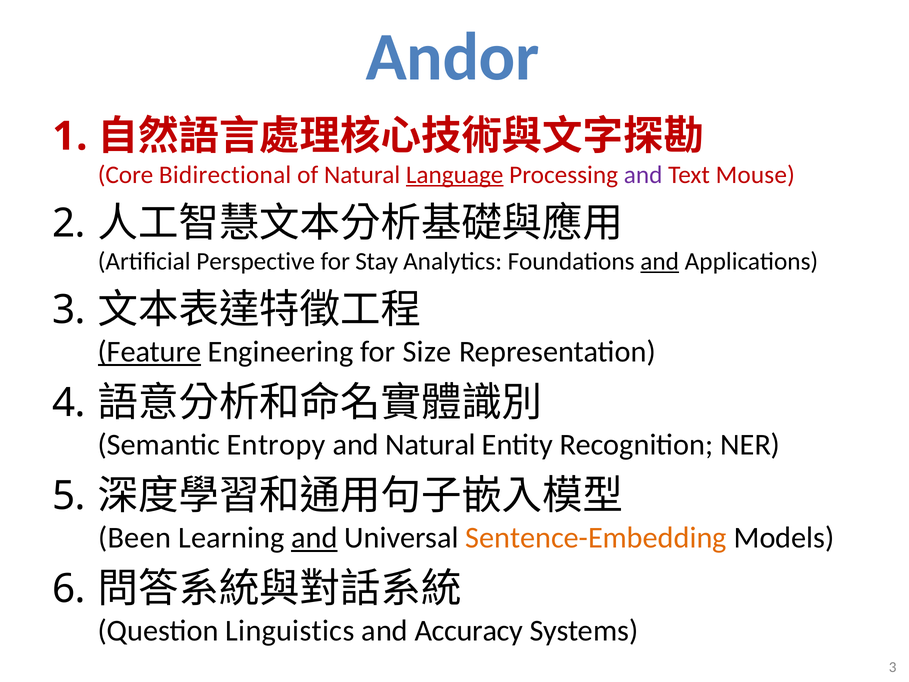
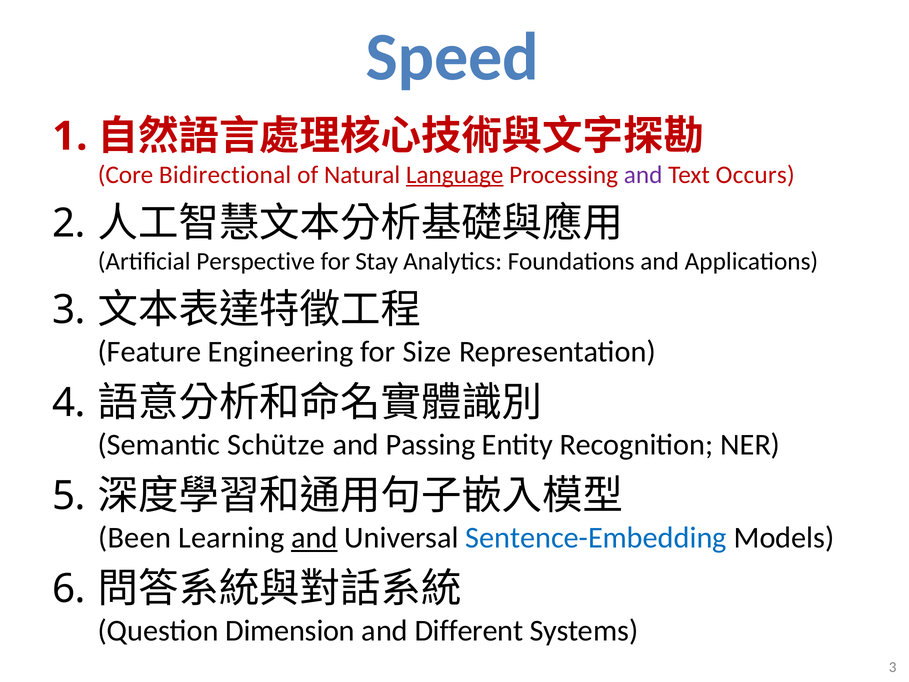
Andor: Andor -> Speed (452, 57)
Mouse: Mouse -> Occurs (755, 175)
and underline: present -> none (660, 261)
Feature underline: present -> none (149, 352)
Entropy: Entropy -> Schütze (276, 445)
and Natural: Natural -> Passing (430, 445)
Sentence-Embedding colour: orange -> blue (596, 538)
Linguistics: Linguistics -> Dimension (290, 631)
Accuracy: Accuracy -> Different (469, 631)
